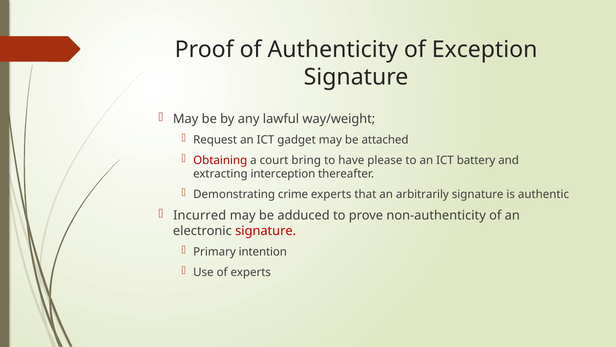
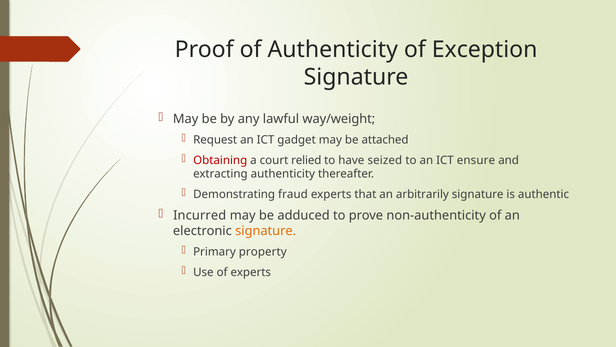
bring: bring -> relied (306, 160)
please: please -> seized (385, 160)
battery: battery -> ensure (476, 160)
extracting interception: interception -> authenticity (283, 174)
crime: crime -> fraud (293, 194)
signature colour: red -> orange (266, 231)
intention: intention -> property (263, 252)
